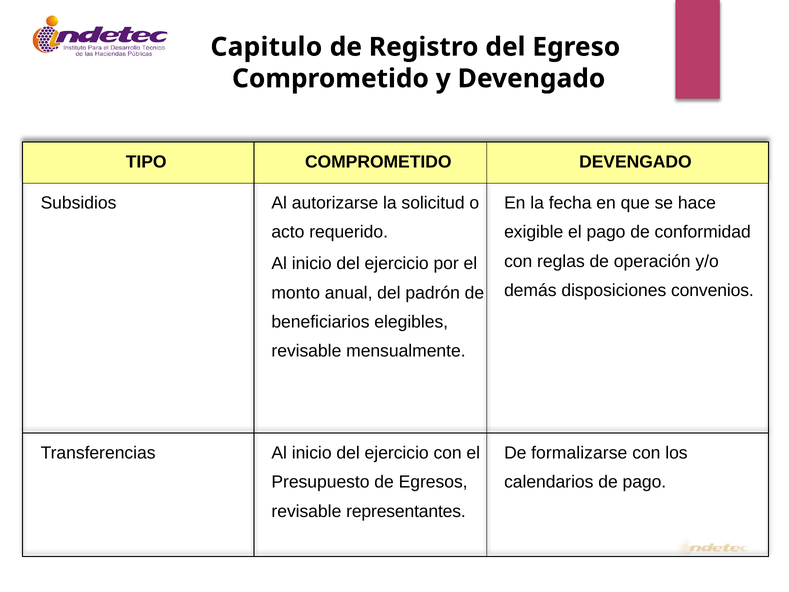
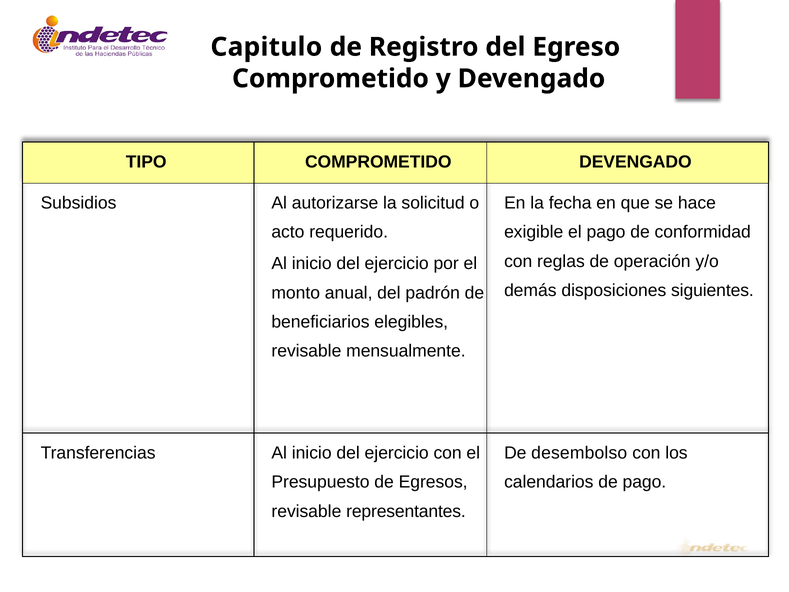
convenios: convenios -> siguientes (712, 290)
formalizarse: formalizarse -> desembolso (579, 453)
